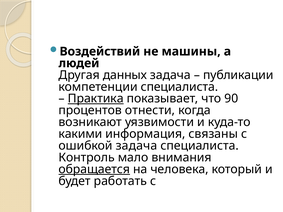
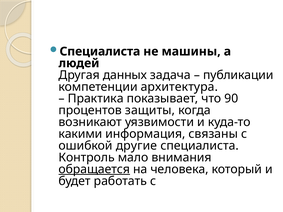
Воздействий: Воздействий -> Специалиста (100, 52)
компетенции специалиста: специалиста -> архитектура (179, 87)
Практика underline: present -> none (96, 99)
отнести: отнести -> защиты (150, 110)
ошибкой задача: задача -> другие (136, 146)
